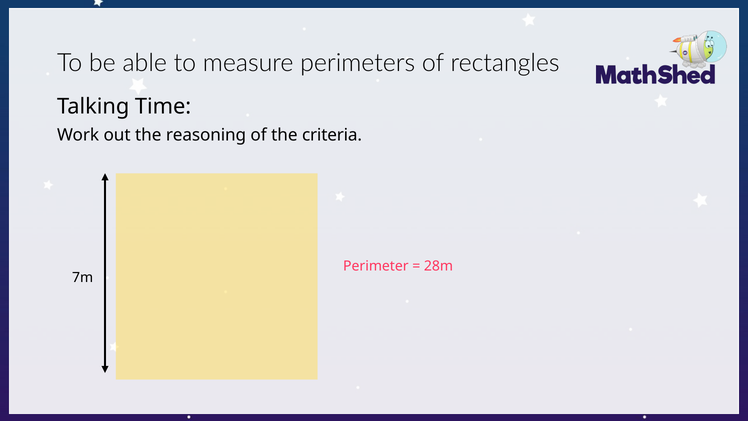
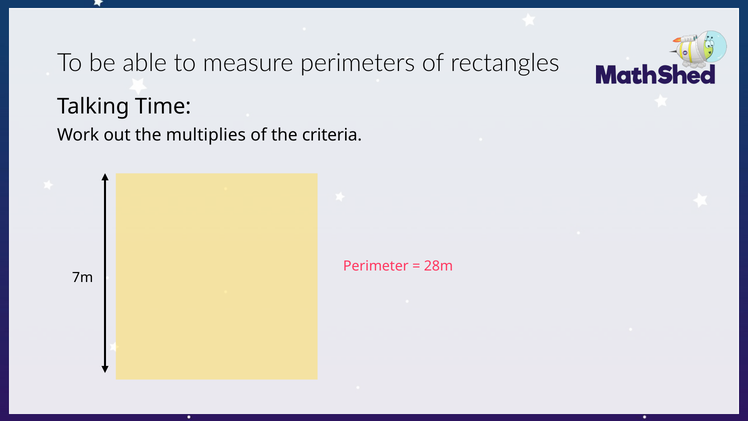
reasoning: reasoning -> multiplies (206, 135)
